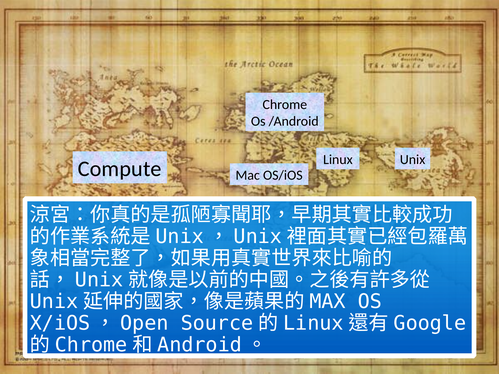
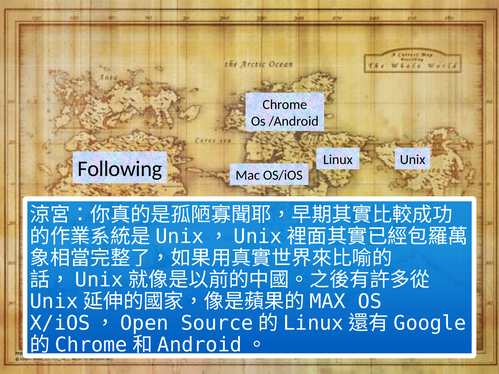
Compute: Compute -> Following (120, 169)
